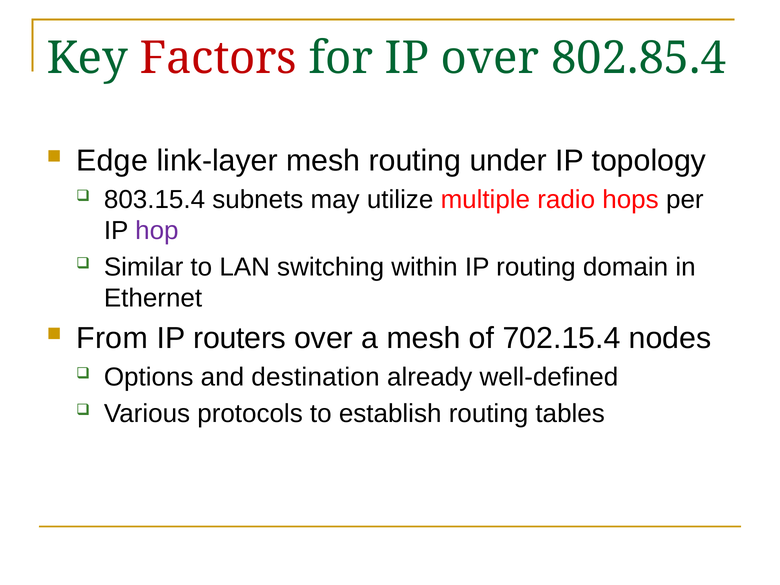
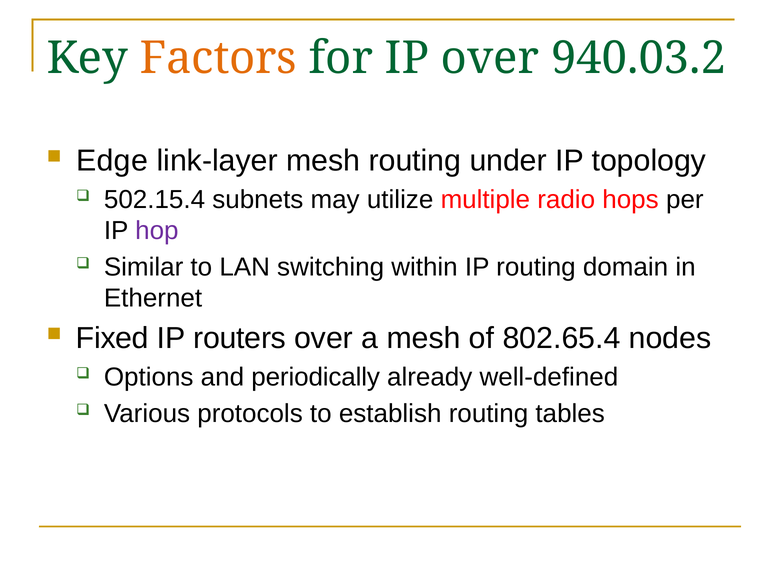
Factors colour: red -> orange (218, 58)
802.85.4: 802.85.4 -> 940.03.2 (639, 58)
803.15.4: 803.15.4 -> 502.15.4 (155, 199)
From: From -> Fixed (112, 338)
702.15.4: 702.15.4 -> 802.65.4 (562, 338)
destination: destination -> periodically (316, 377)
